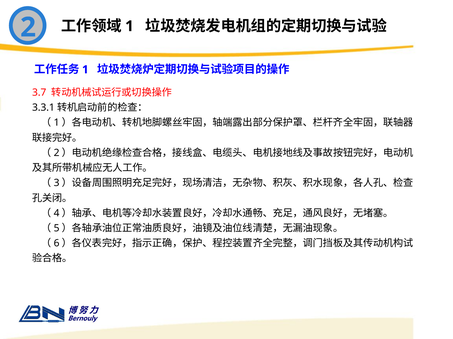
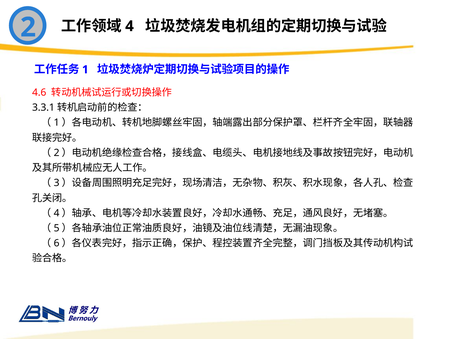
1: 1 -> 4 (129, 26)
3.7: 3.7 -> 4.6 (39, 93)
